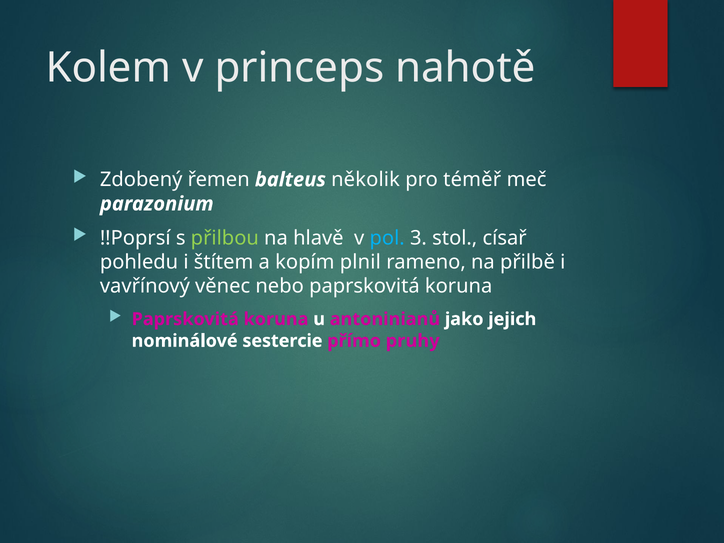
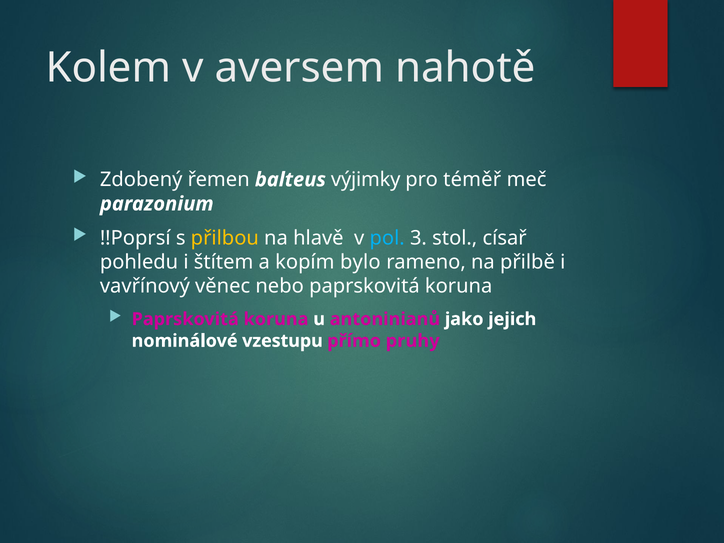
princeps: princeps -> aversem (299, 68)
několik: několik -> výjimky (366, 180)
přilbou colour: light green -> yellow (225, 238)
plnil: plnil -> bylo (360, 262)
sestercie: sestercie -> vzestupu (282, 341)
